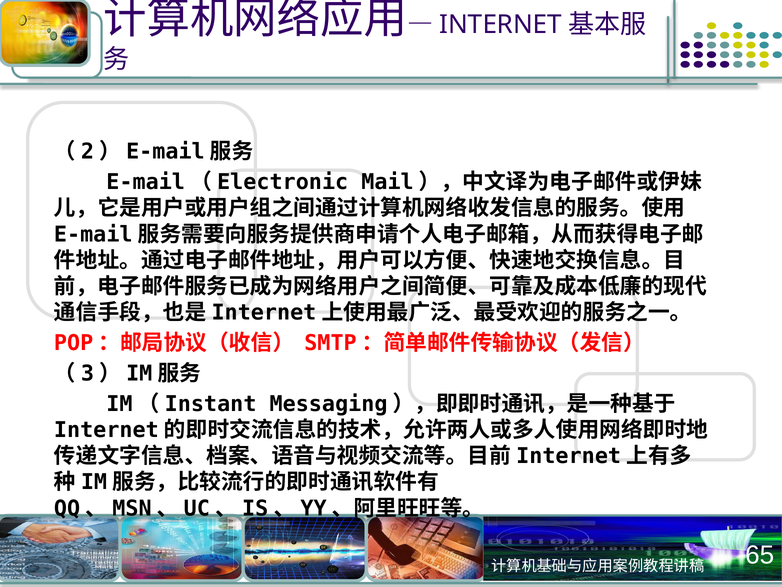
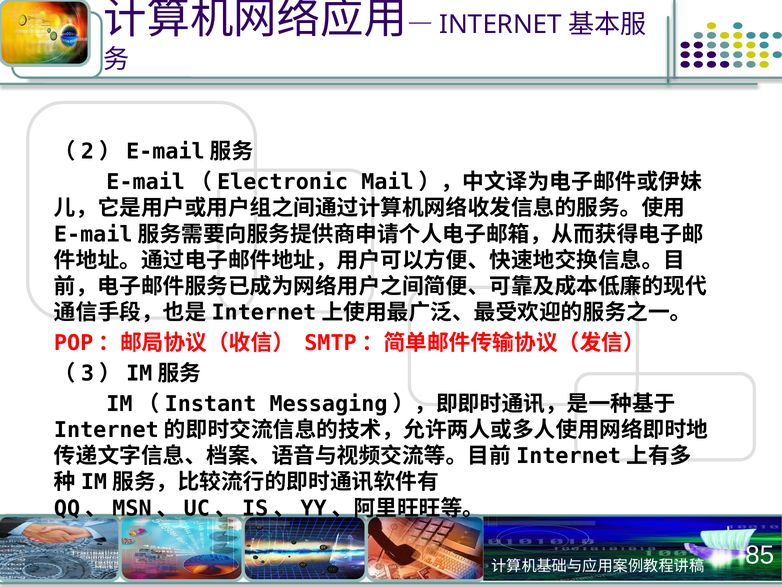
65: 65 -> 85 (760, 555)
